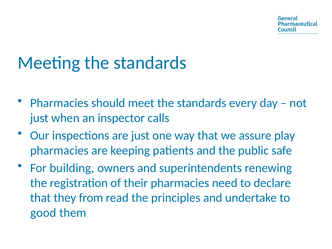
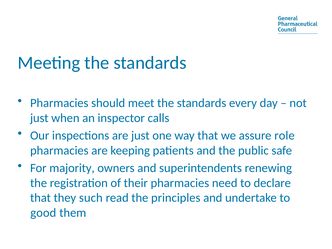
play: play -> role (284, 136)
building: building -> majority (72, 168)
from: from -> such (91, 198)
